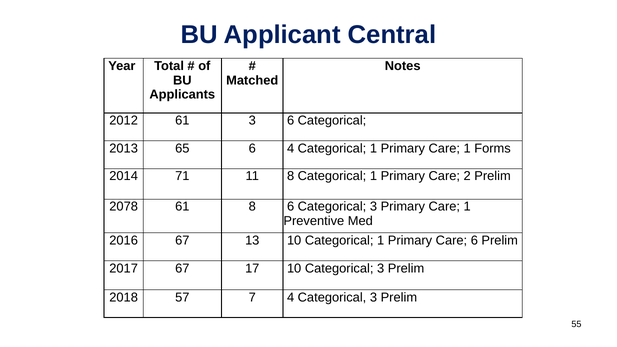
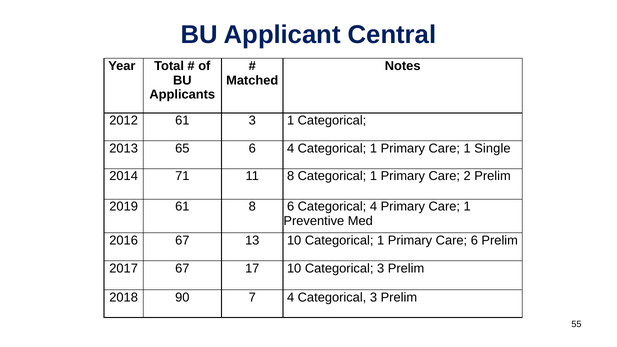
3 6: 6 -> 1 (291, 121)
Forms: Forms -> Single (492, 148)
2078: 2078 -> 2019 (124, 207)
6 Categorical 3: 3 -> 4 (373, 207)
57: 57 -> 90 (182, 297)
